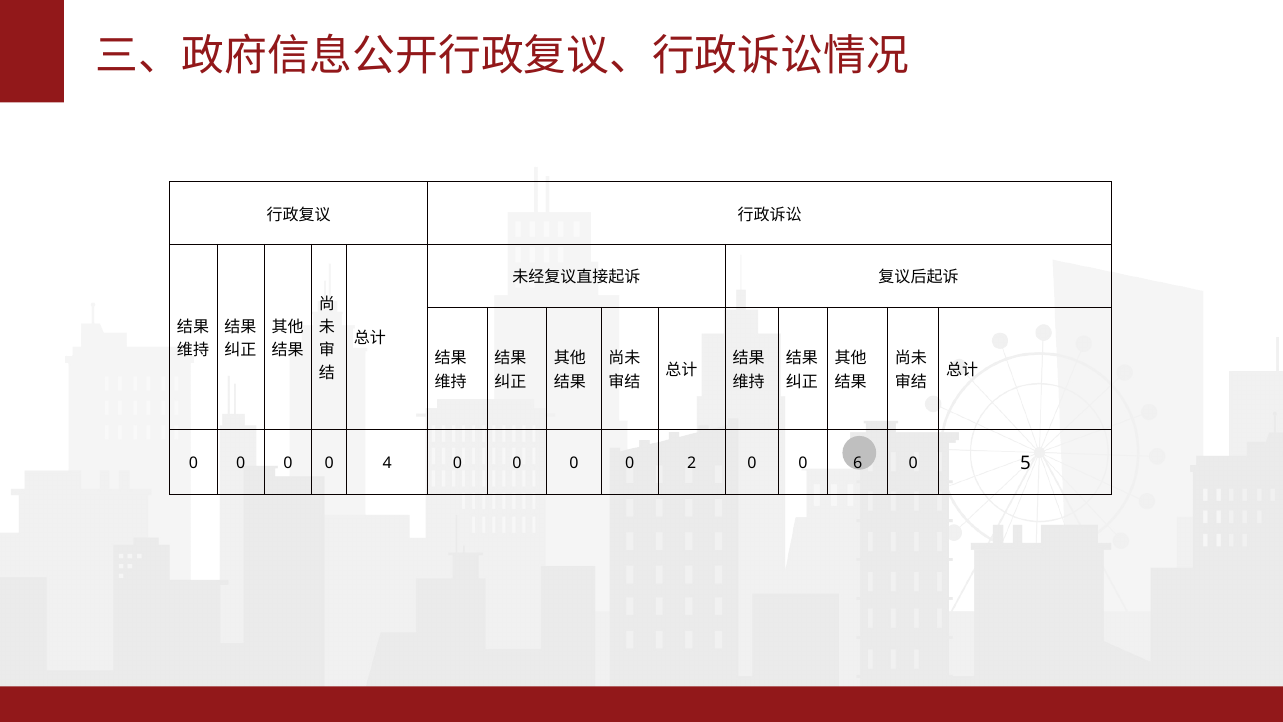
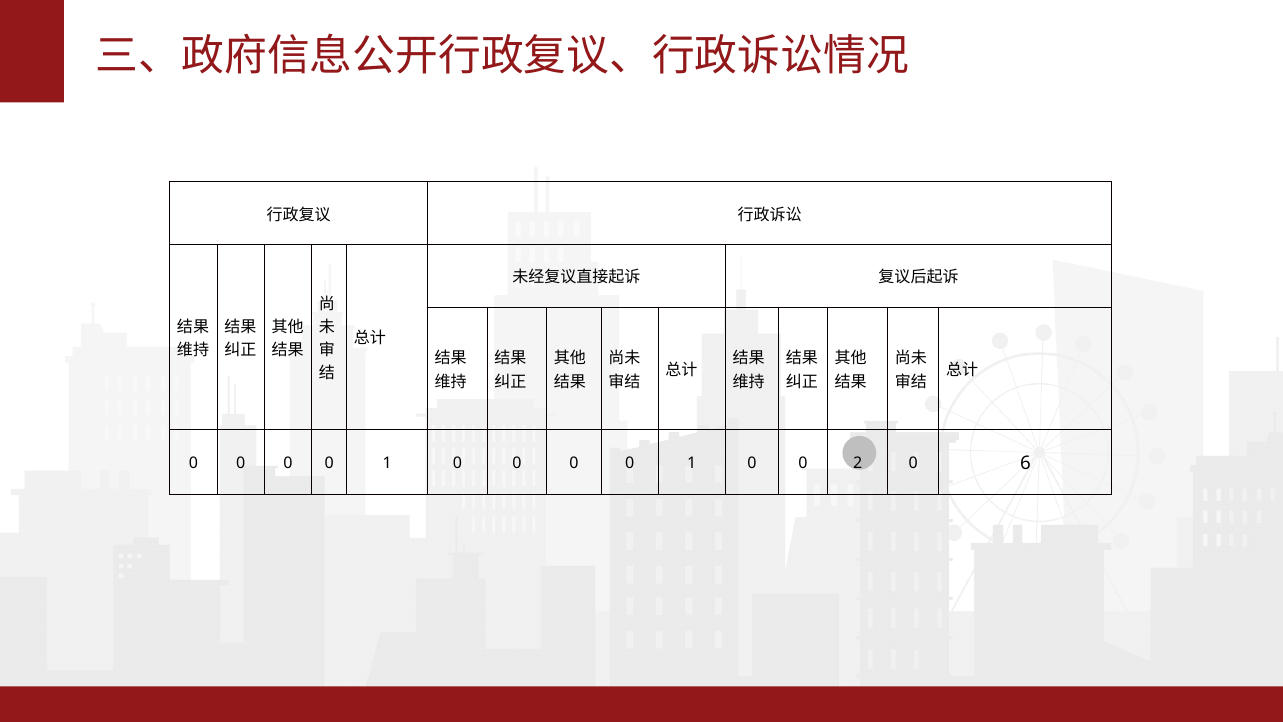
4: 4 -> 1 (387, 463)
2: 2 -> 1 (692, 463)
6: 6 -> 2 (858, 463)
5: 5 -> 6 (1025, 463)
